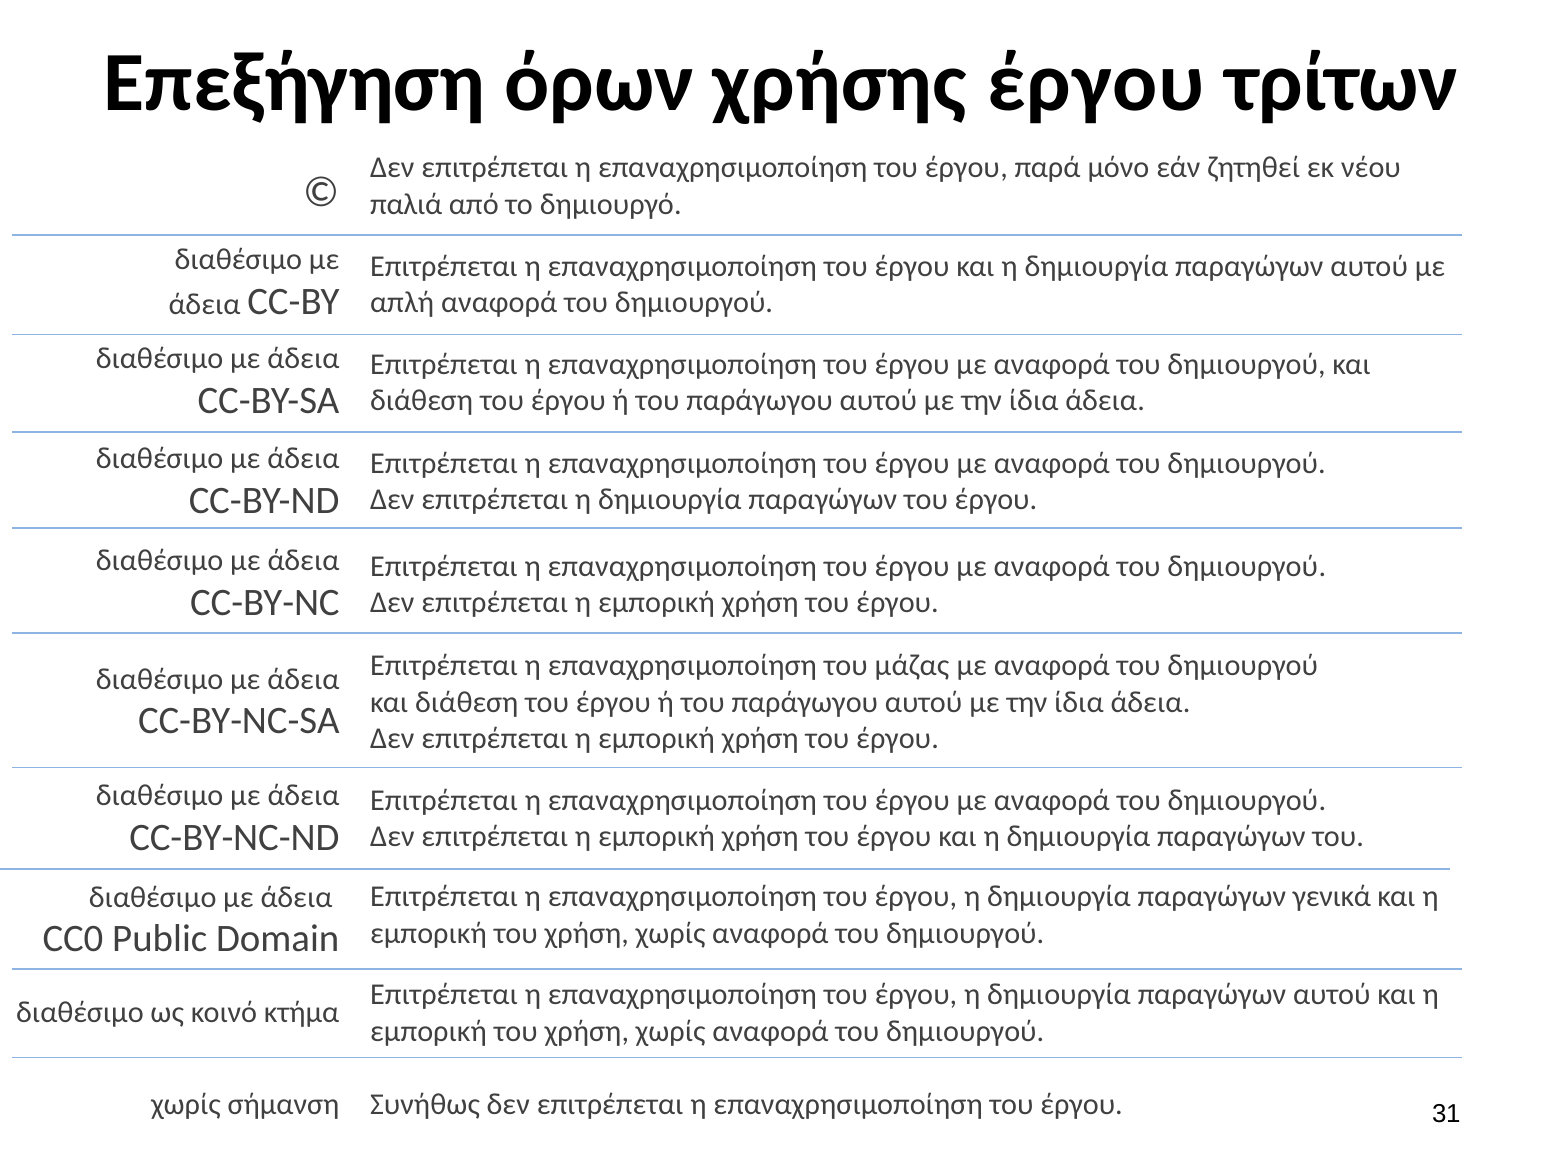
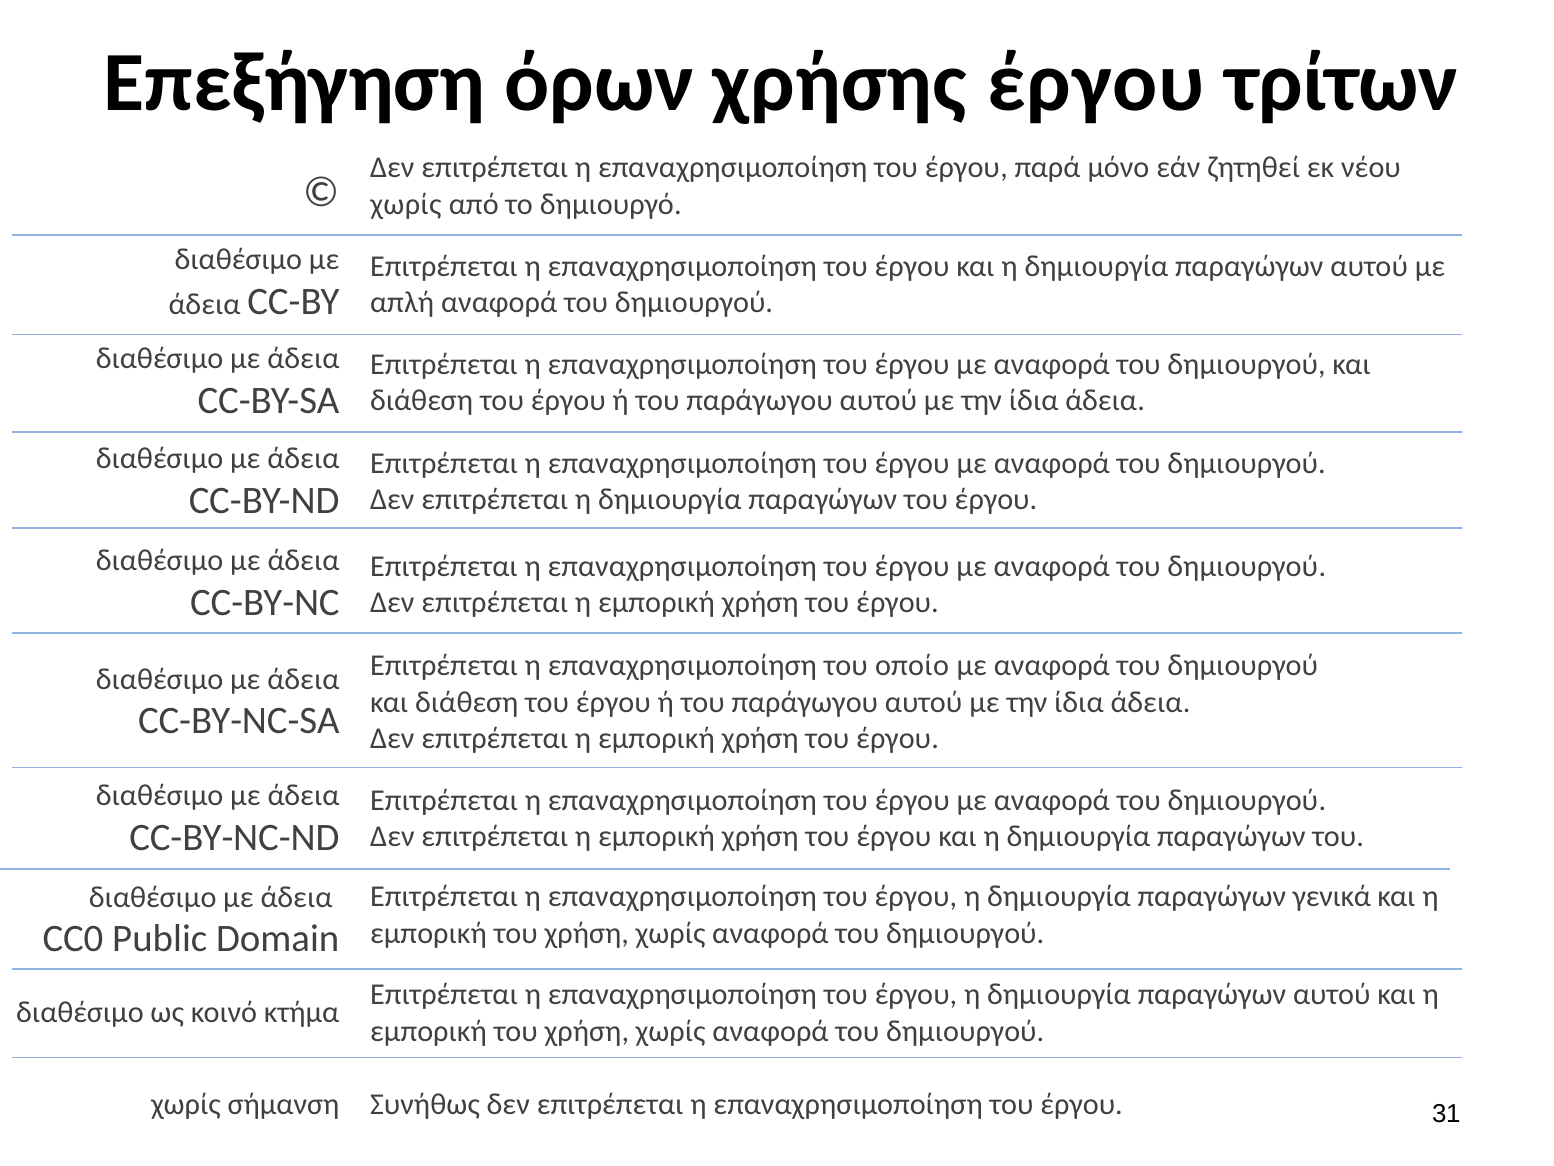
παλιά: παλιά -> χωρίς (406, 204)
μάζας: μάζας -> οποίο (912, 666)
